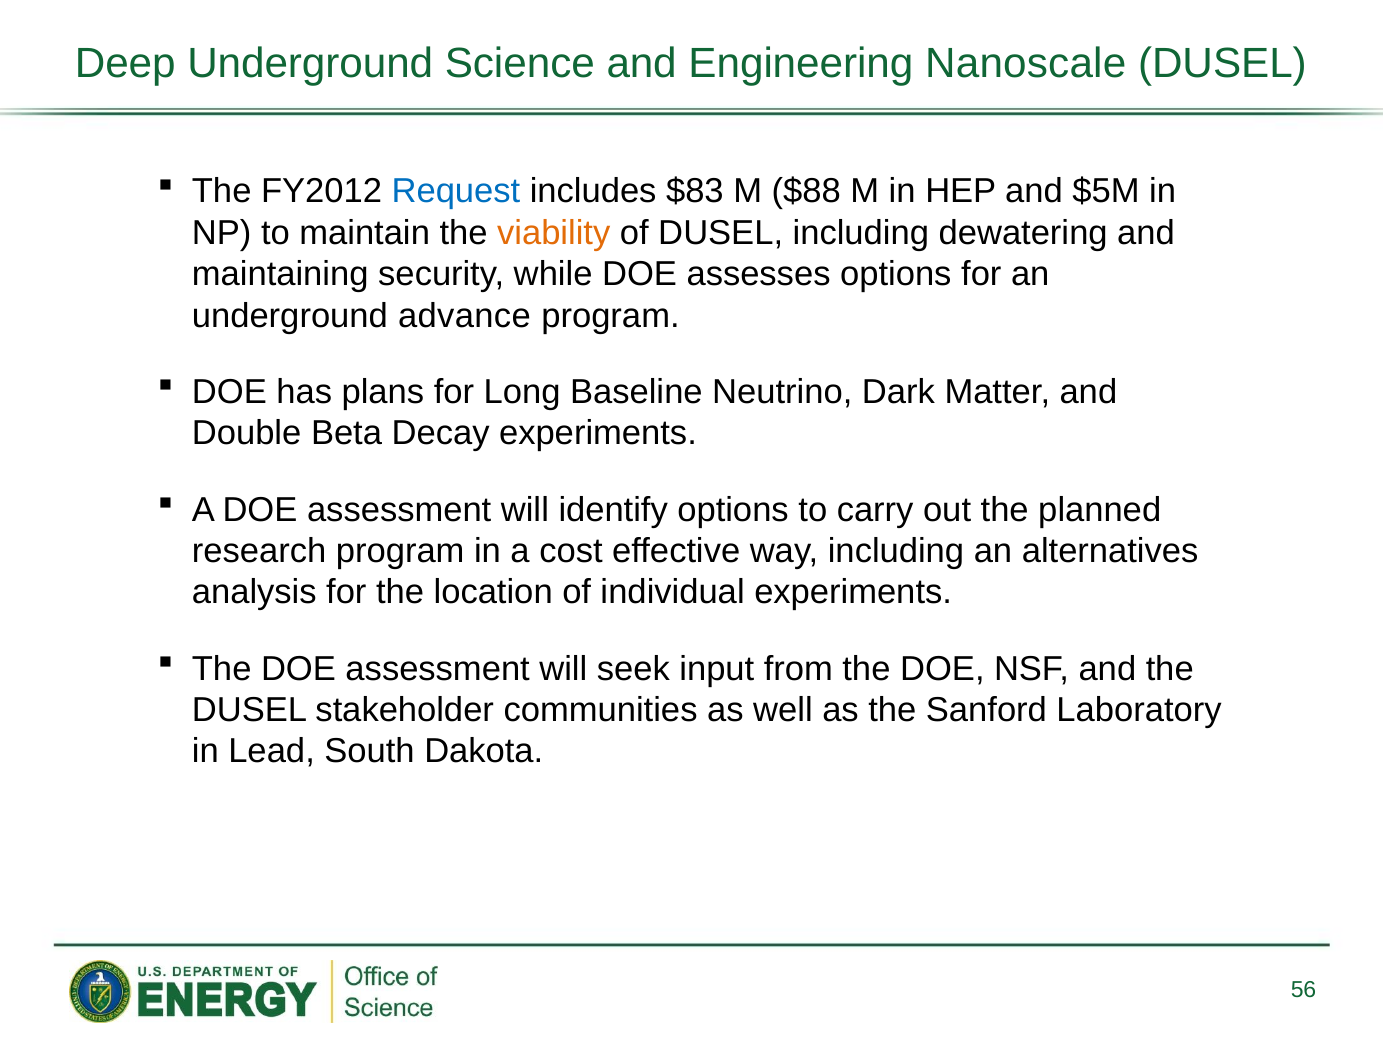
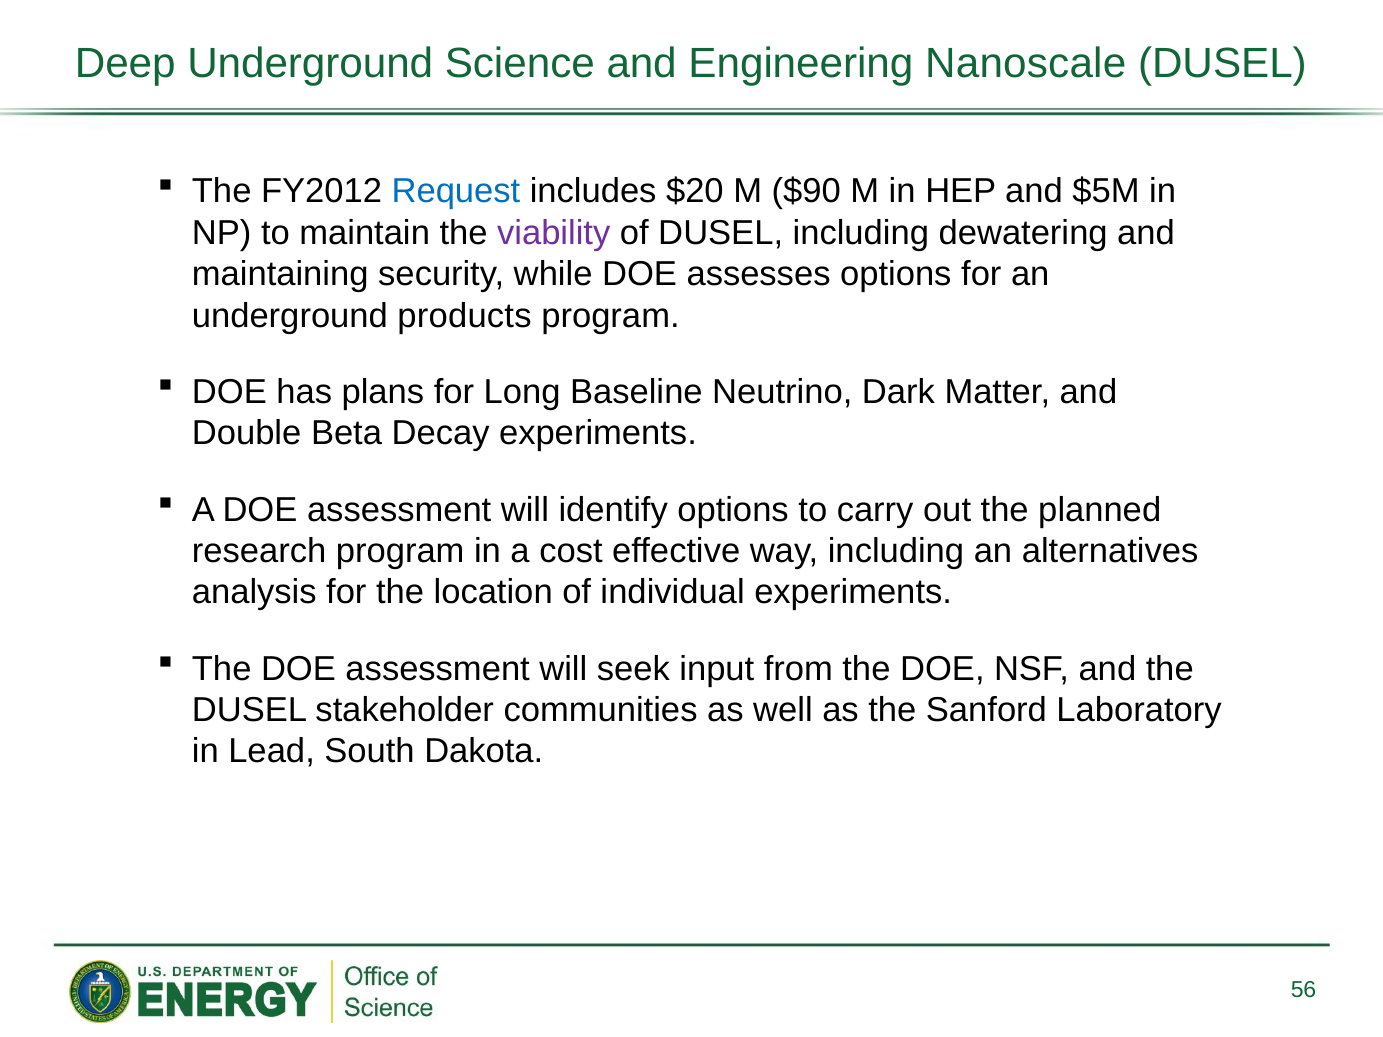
$83: $83 -> $20 (695, 192)
$88: $88 -> $90 (806, 192)
viability colour: orange -> purple (554, 233)
advance: advance -> products (464, 316)
